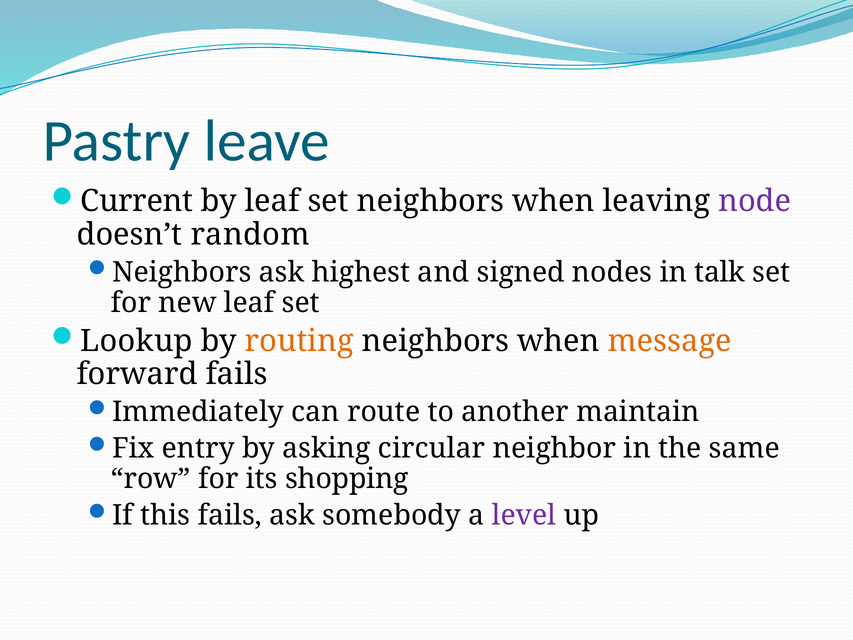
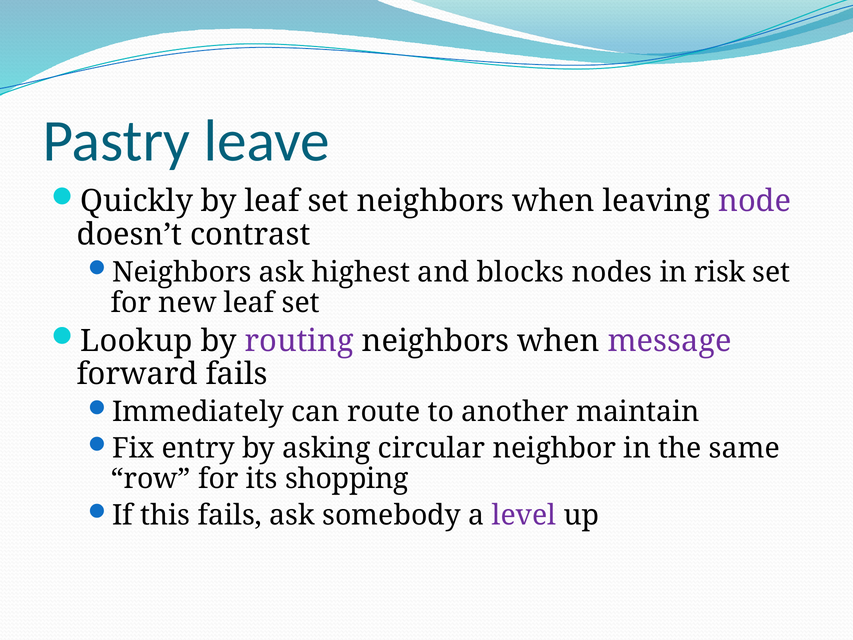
Current: Current -> Quickly (137, 201)
random: random -> contrast (250, 234)
signed: signed -> blocks (521, 272)
talk: talk -> risk (720, 272)
routing colour: orange -> purple (299, 341)
message colour: orange -> purple (670, 341)
